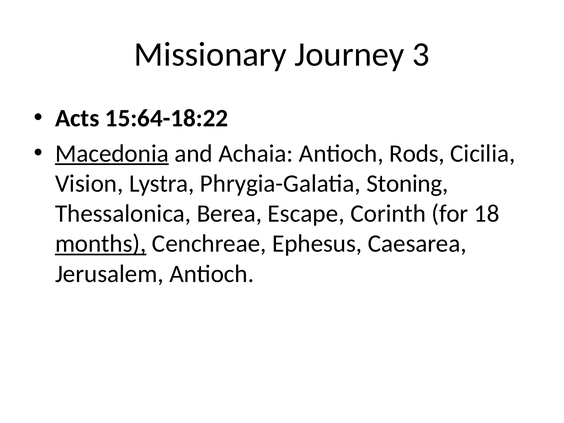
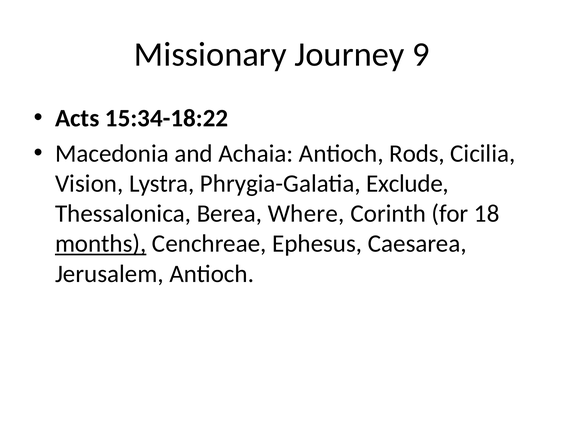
3: 3 -> 9 (421, 55)
15:64-18:22: 15:64-18:22 -> 15:34-18:22 (167, 118)
Macedonia underline: present -> none (112, 153)
Stoning: Stoning -> Exclude (408, 184)
Escape: Escape -> Where (306, 214)
